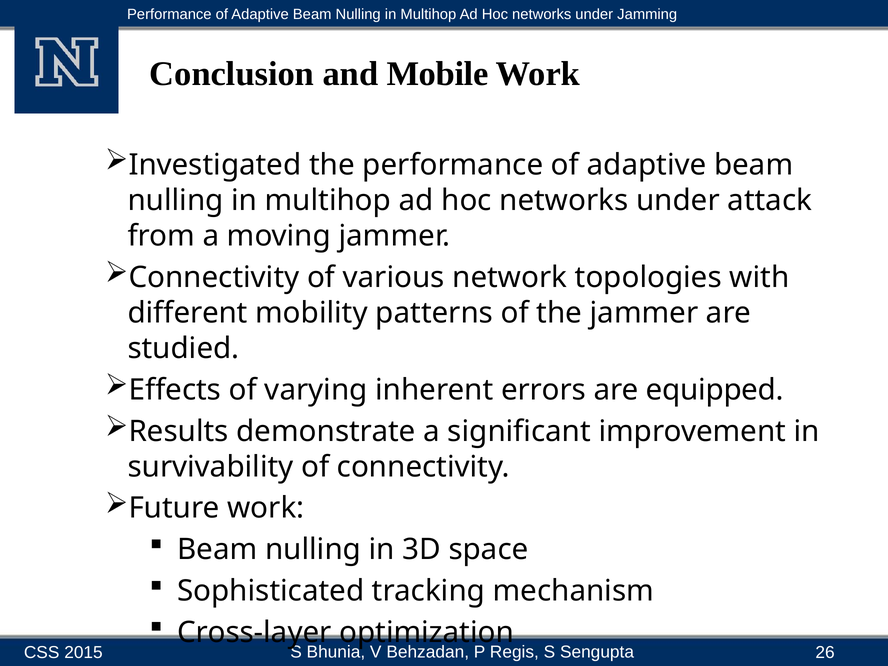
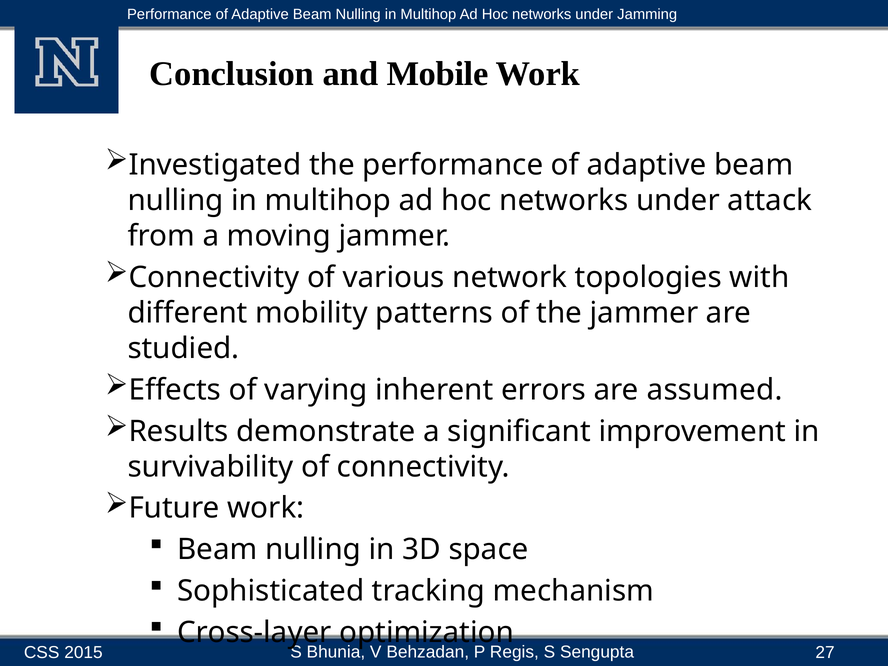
equipped: equipped -> assumed (715, 390)
26: 26 -> 27 (825, 652)
